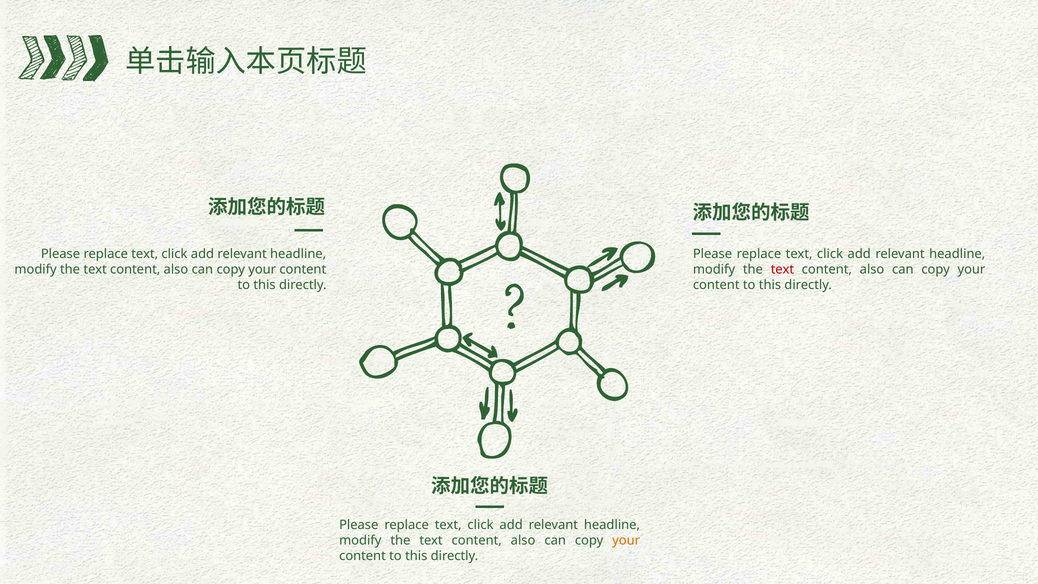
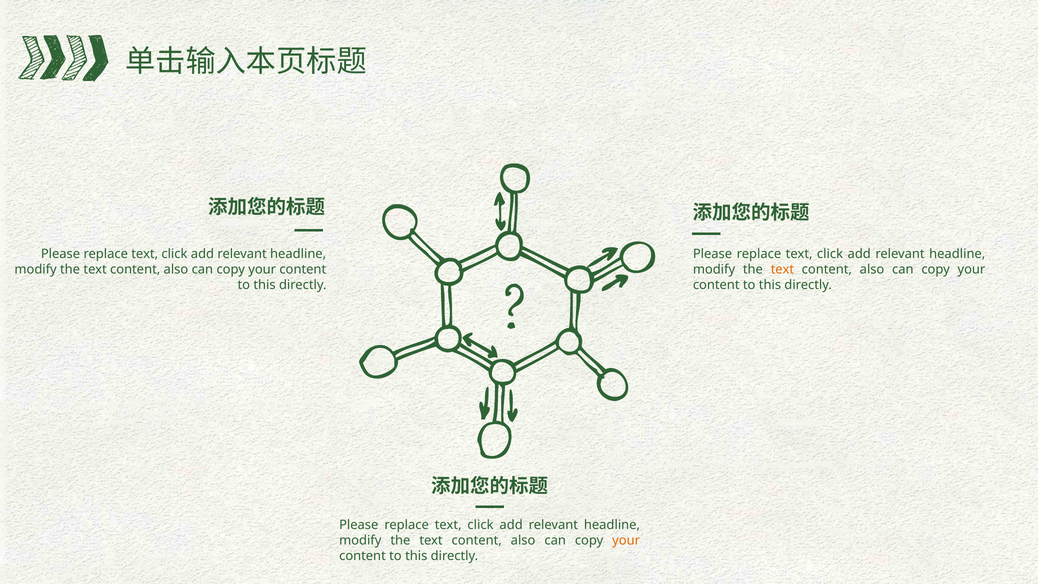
text colour: red -> orange (782, 269)
